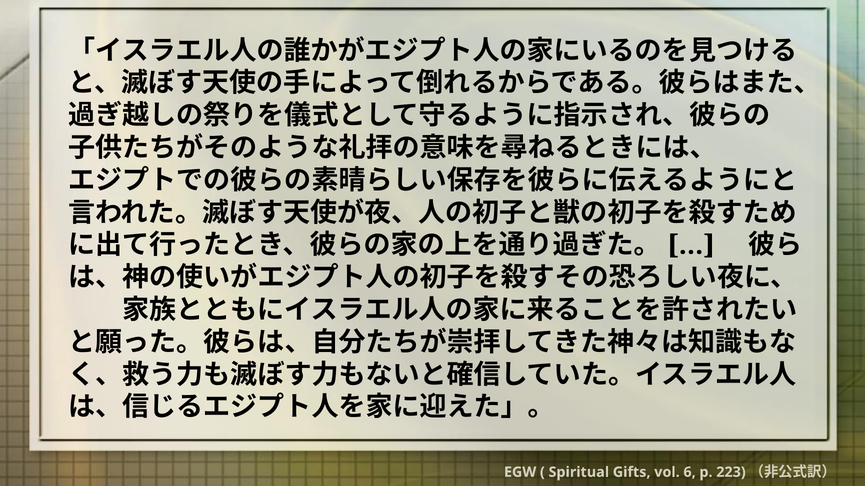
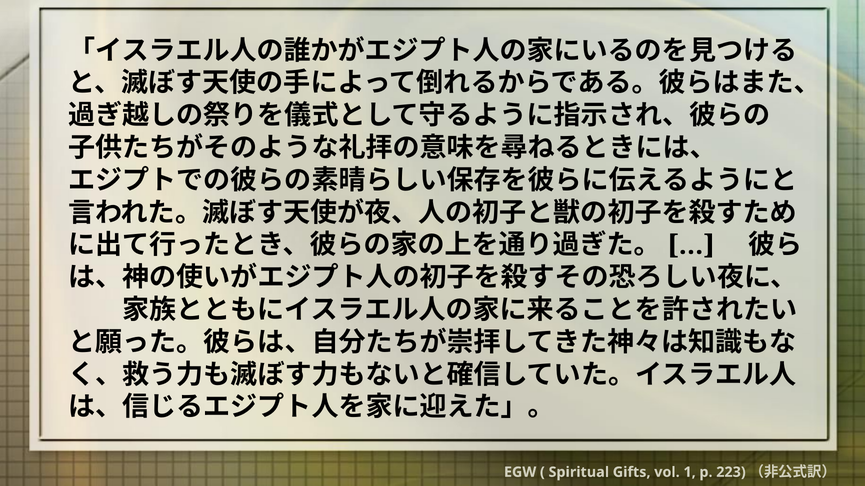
6: 6 -> 1 (690, 473)
